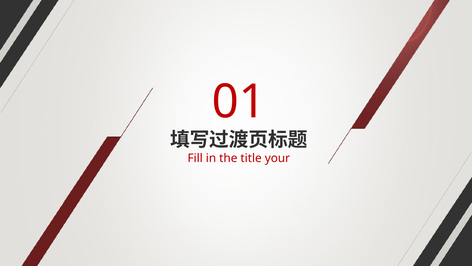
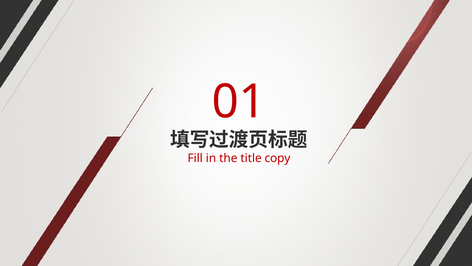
your: your -> copy (277, 158)
